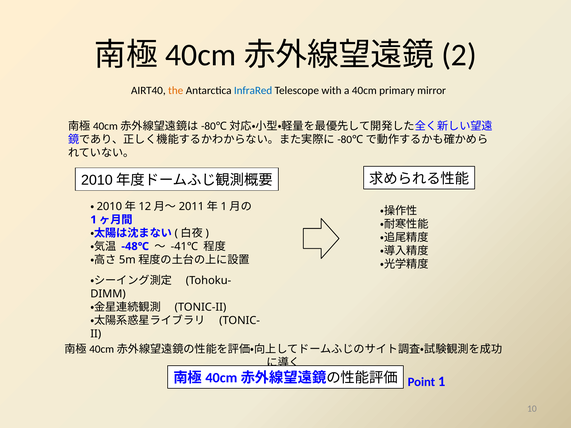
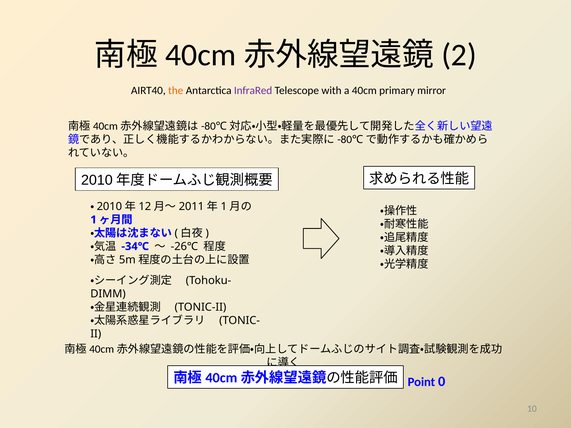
InfraRed colour: blue -> purple (253, 91)
-48℃: -48℃ -> -34℃ (135, 247)
-41℃: -41℃ -> -26℃ (184, 247)
Point 1: 1 -> 0 (442, 382)
